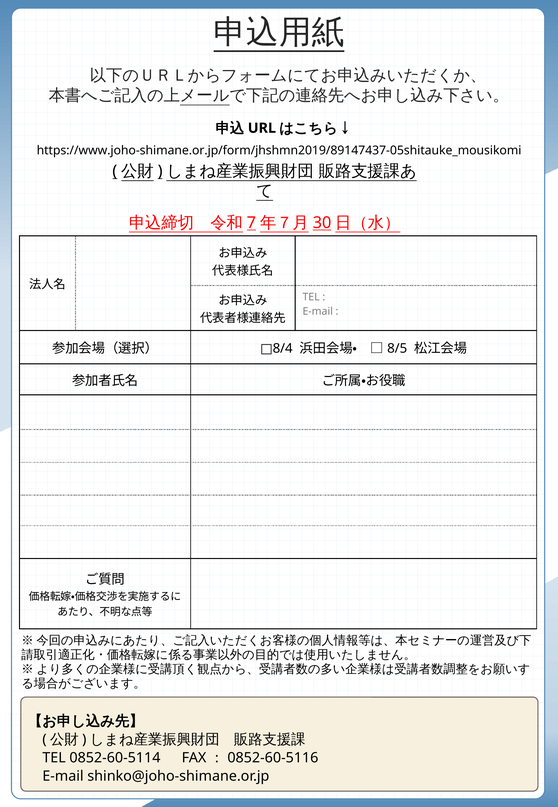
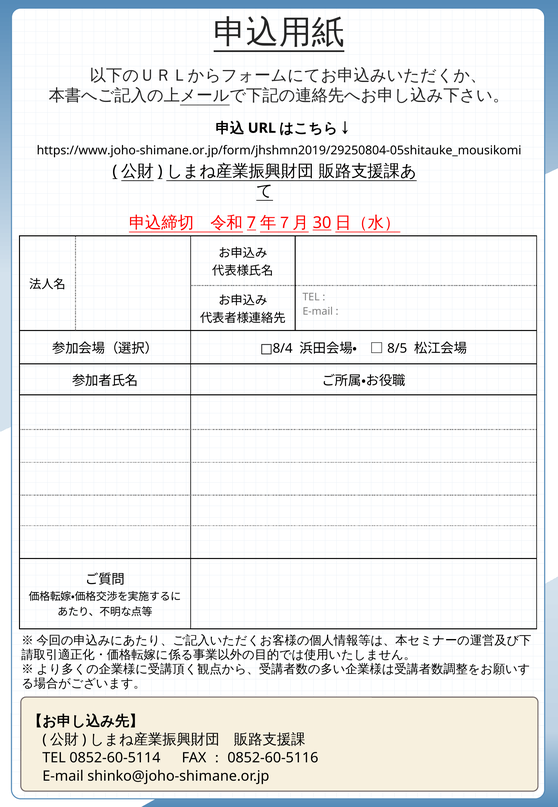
https://www.joho-shimane.or.jp/form/jhshmn2019/89147437-05shitauke_mousikomi: https://www.joho-shimane.or.jp/form/jhshmn2019/89147437-05shitauke_mousikomi -> https://www.joho-shimane.or.jp/form/jhshmn2019/29250804-05shitauke_mousikomi (279, 150)
